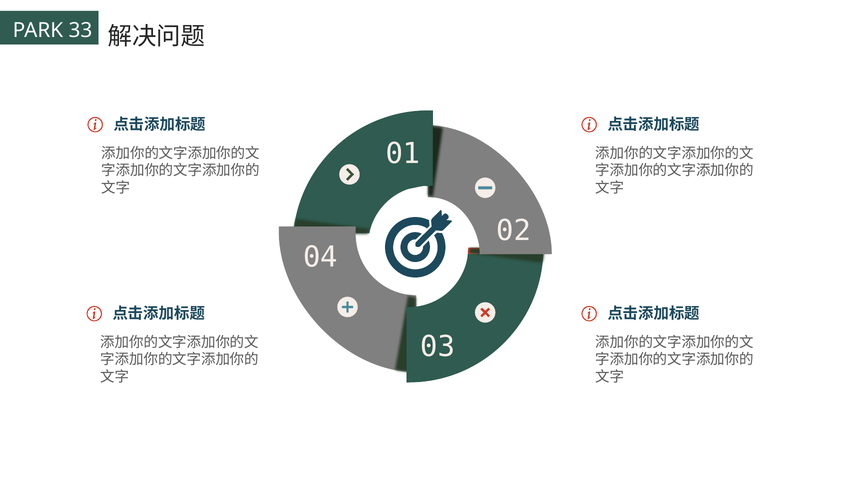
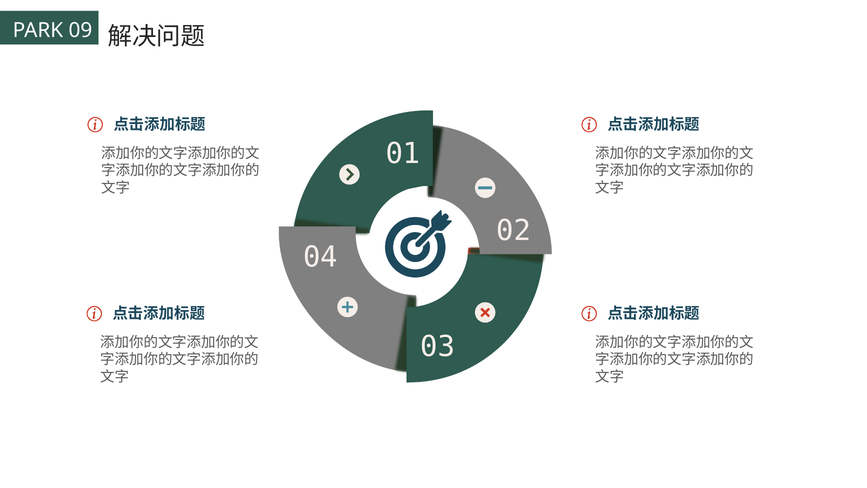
33: 33 -> 09 (80, 30)
